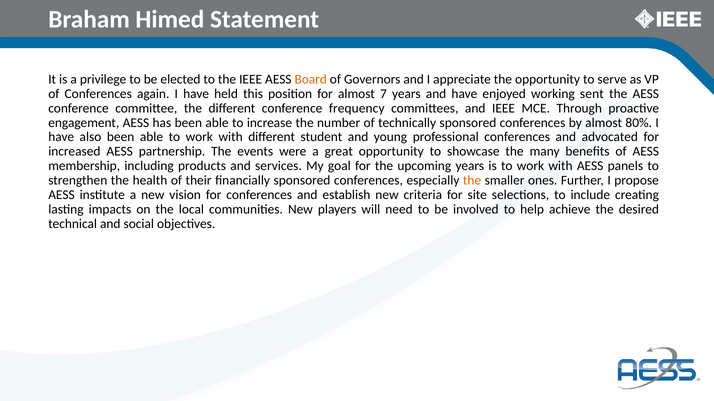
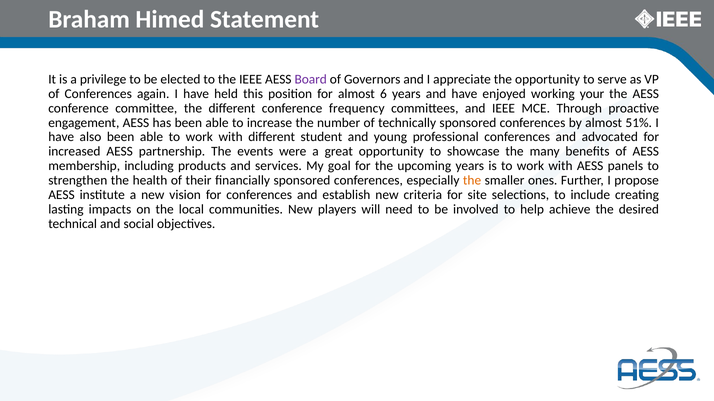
Board colour: orange -> purple (311, 79)
7: 7 -> 6 (383, 94)
sent: sent -> your (592, 94)
80%: 80% -> 51% (639, 123)
